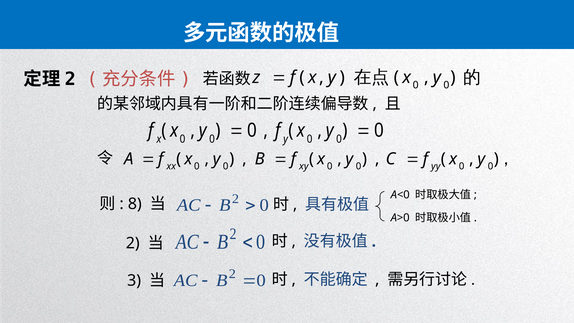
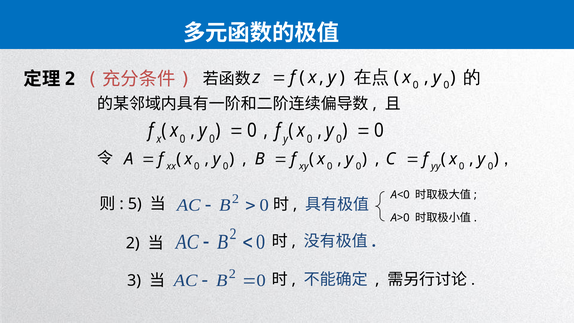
8: 8 -> 5 (135, 204)
